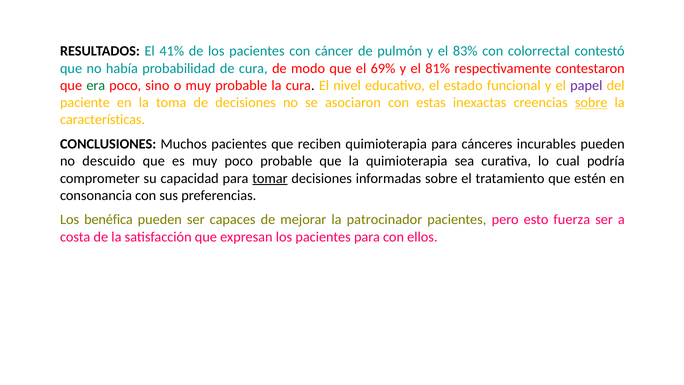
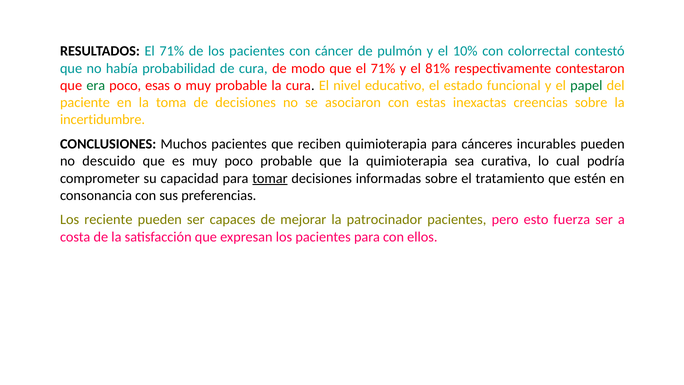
RESULTADOS El 41%: 41% -> 71% (172, 51)
83%: 83% -> 10% (465, 51)
que el 69%: 69% -> 71% (383, 68)
sino: sino -> esas (158, 85)
papel colour: purple -> green (586, 85)
sobre underline: present -> none (591, 103)
características: características -> incertidumbre (103, 120)
benéfica: benéfica -> reciente (108, 220)
